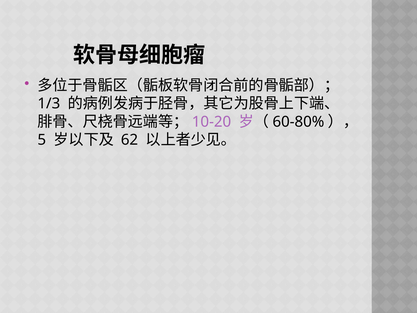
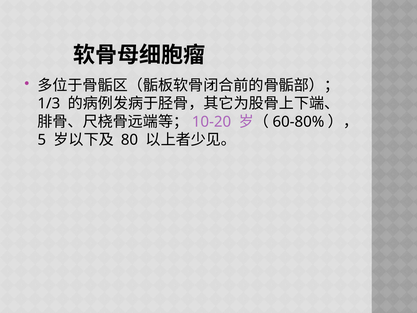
62: 62 -> 80 (129, 140)
